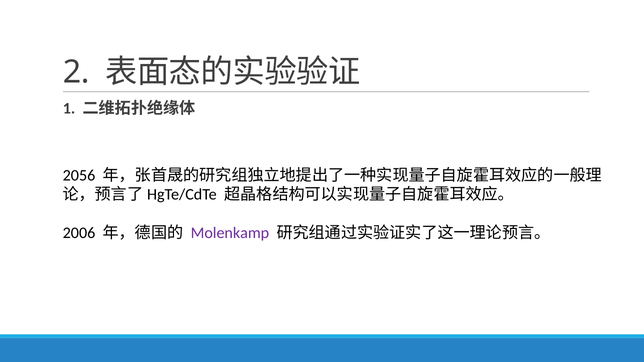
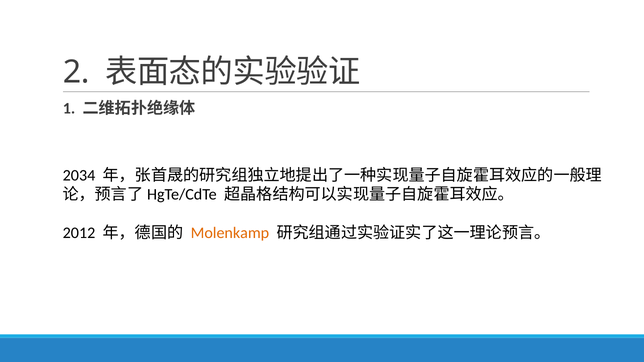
2056: 2056 -> 2034 (79, 175)
2006: 2006 -> 2012 (79, 233)
Molenkamp colour: purple -> orange (230, 233)
